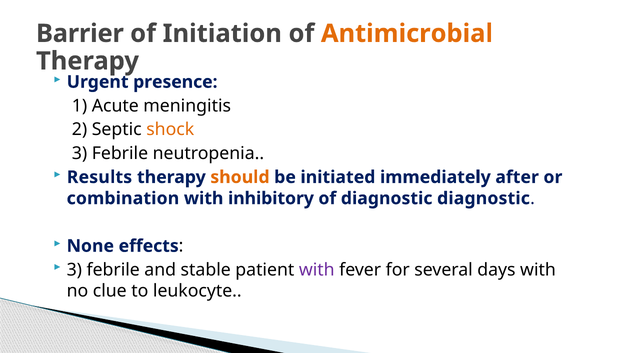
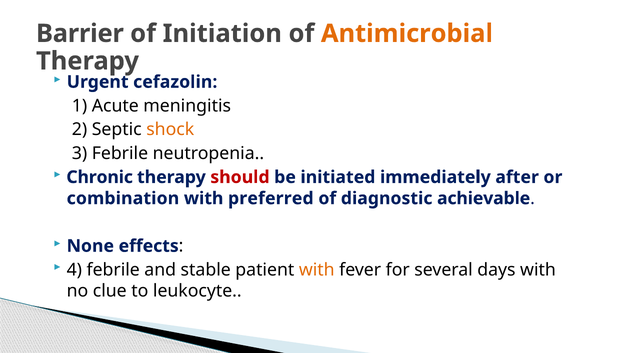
presence: presence -> cefazolin (175, 82)
Results: Results -> Chronic (100, 177)
should colour: orange -> red (240, 177)
inhibitory: inhibitory -> preferred (271, 199)
diagnostic diagnostic: diagnostic -> achievable (484, 199)
3: 3 -> 4 (74, 270)
with colour: purple -> orange (317, 270)
